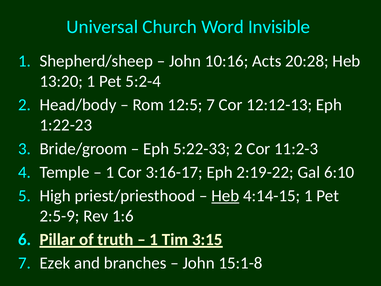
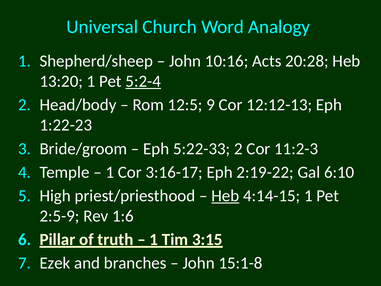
Invisible: Invisible -> Analogy (279, 27)
5:2-4 underline: none -> present (143, 81)
12:5 7: 7 -> 9 (211, 105)
